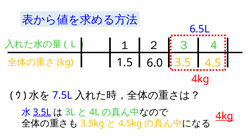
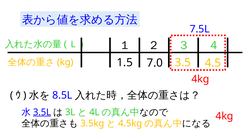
6.5L: 6.5L -> 7.5L (200, 29)
6.0: 6.0 -> 7.0 (155, 63)
7.5L: 7.5L -> 8.5L (62, 95)
4kg underline: present -> none (224, 116)
